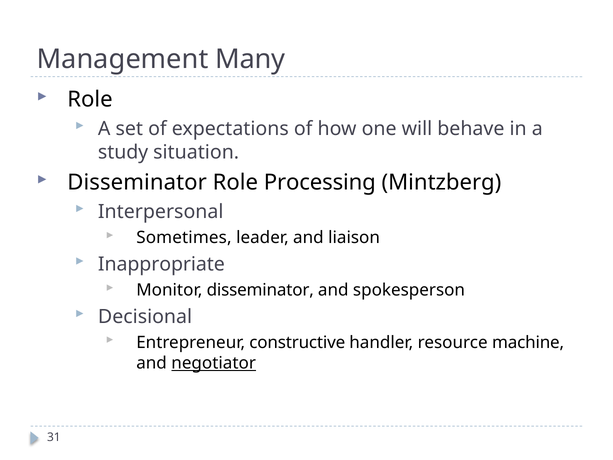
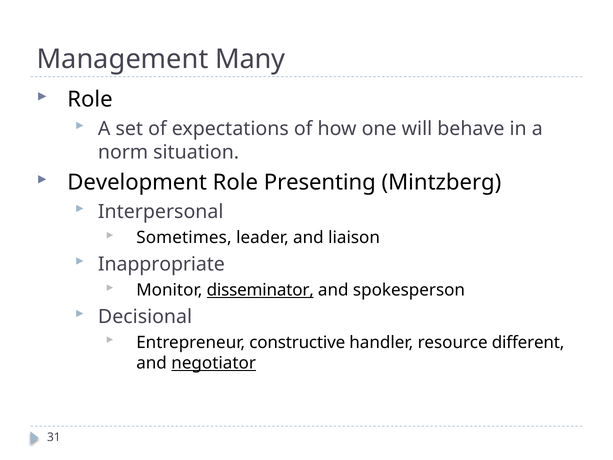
study: study -> norm (123, 152)
Disseminator: Disseminator -> Development (137, 182)
Processing: Processing -> Presenting (320, 182)
disseminator underline: none -> present (260, 290)
machine: machine -> different (528, 342)
